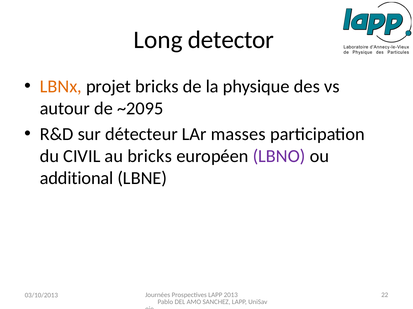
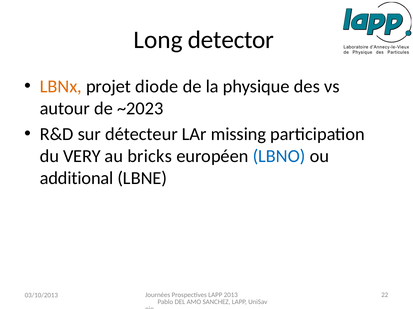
projet bricks: bricks -> diode (157, 87)
~2095: ~2095 -> ~2023 (140, 109)
masses: masses -> missing (238, 134)
CIVIL: CIVIL -> VERY (82, 156)
LBNO colour: purple -> blue (279, 156)
